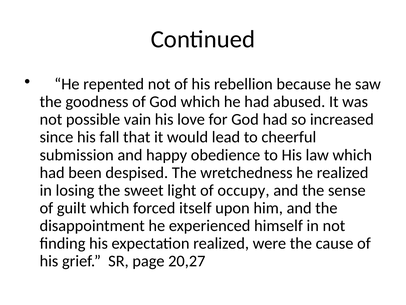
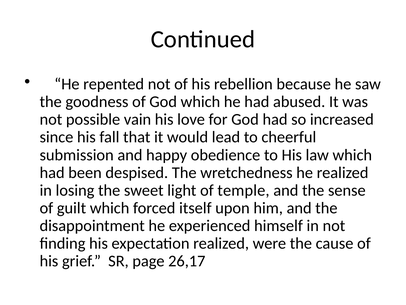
occupy: occupy -> temple (243, 190)
20,27: 20,27 -> 26,17 (187, 261)
